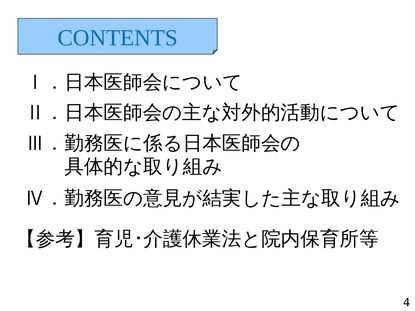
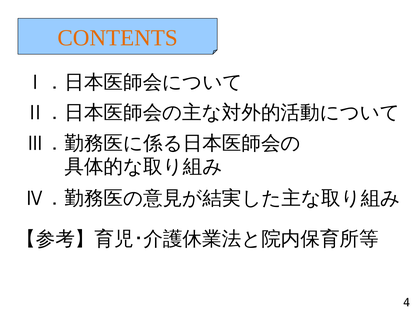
CONTENTS colour: blue -> orange (118, 38)
